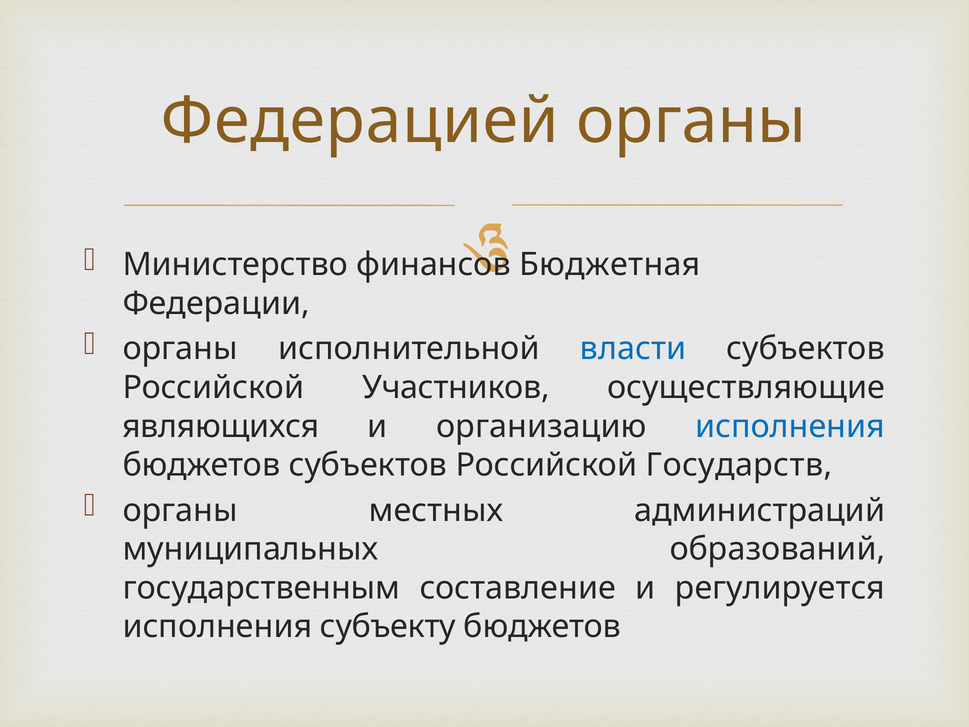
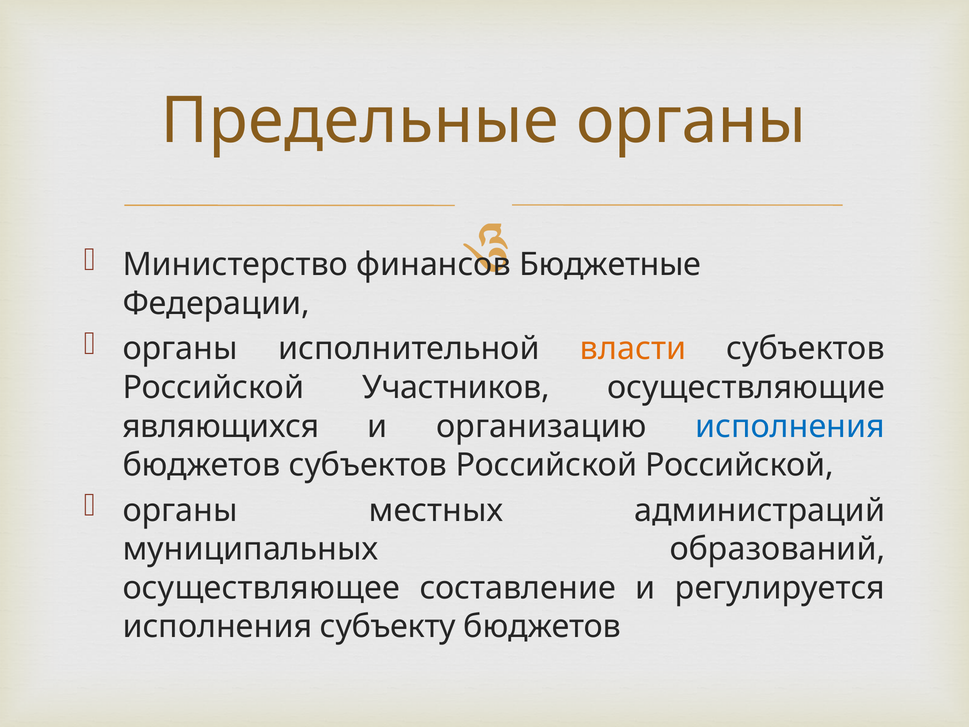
Федерацией: Федерацией -> Предельные (360, 121)
Бюджетная: Бюджетная -> Бюджетные (610, 265)
власти colour: blue -> orange (633, 349)
Российской Государств: Государств -> Российской (739, 465)
государственным: государственным -> осуществляющее (261, 588)
